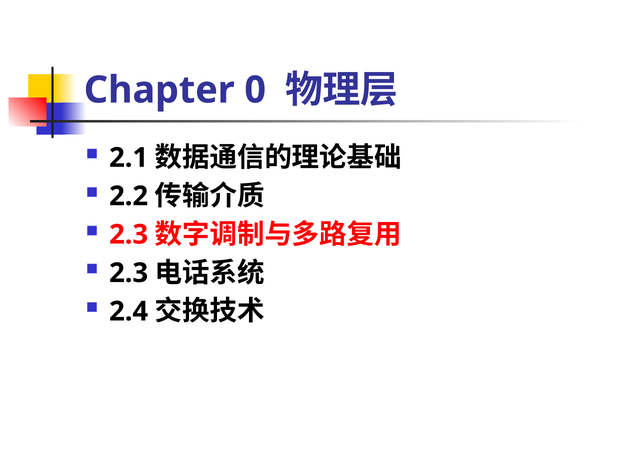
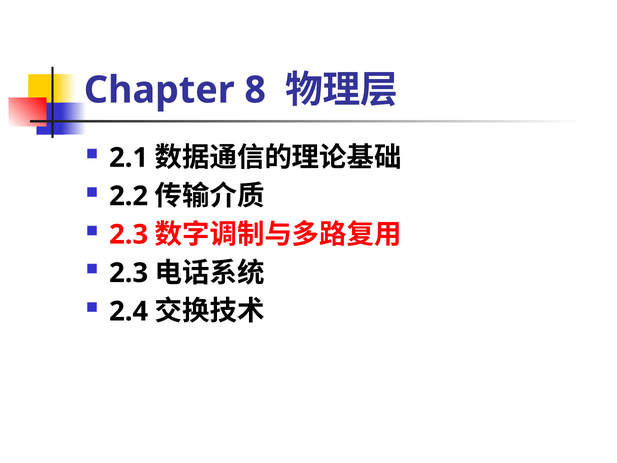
0: 0 -> 8 (255, 90)
